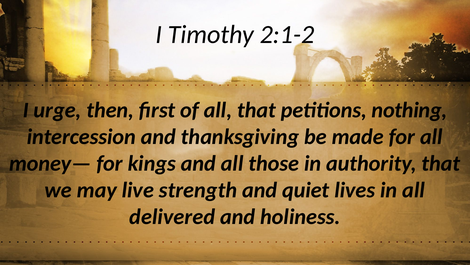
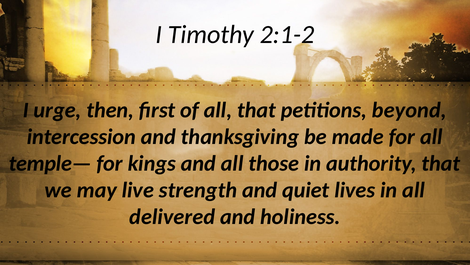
nothing: nothing -> beyond (409, 110)
money—: money— -> temple— (50, 163)
